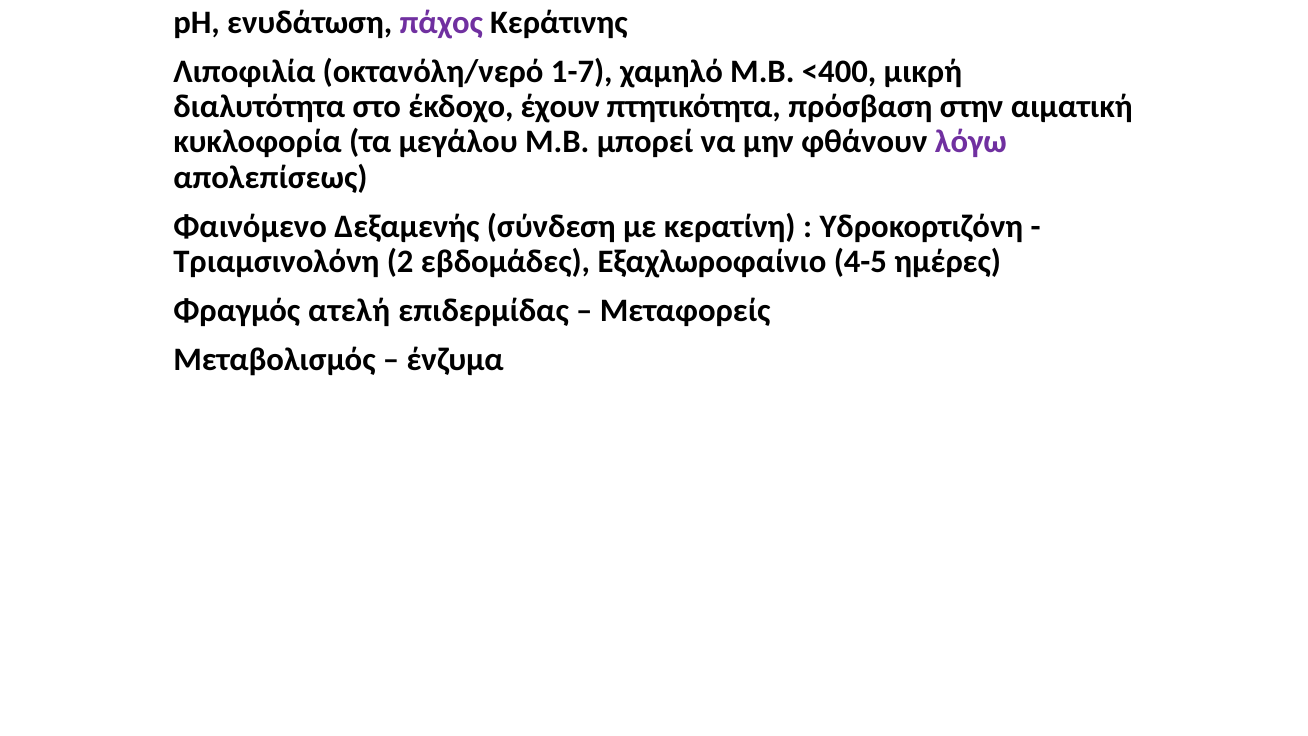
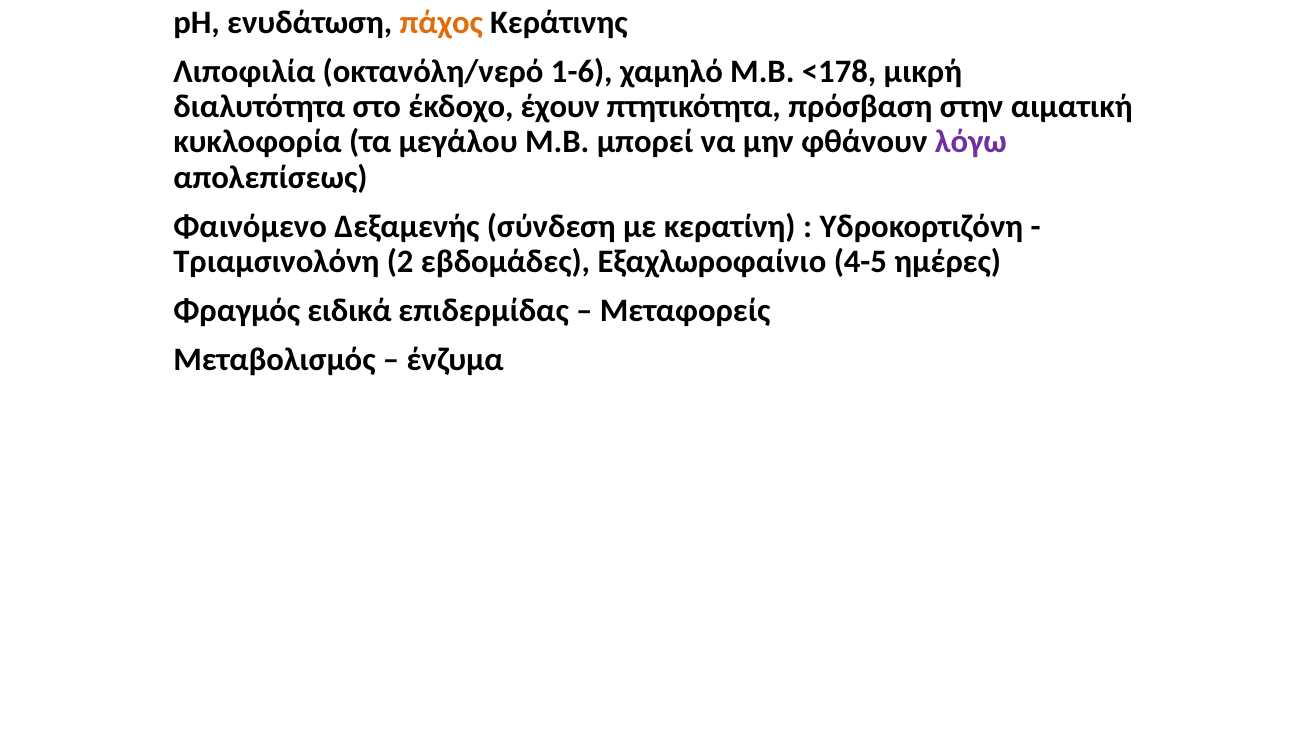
πάχος colour: purple -> orange (441, 22)
1-7: 1-7 -> 1-6 (582, 71)
<400: <400 -> <178 (839, 71)
ατελή: ατελή -> ειδικά (350, 310)
